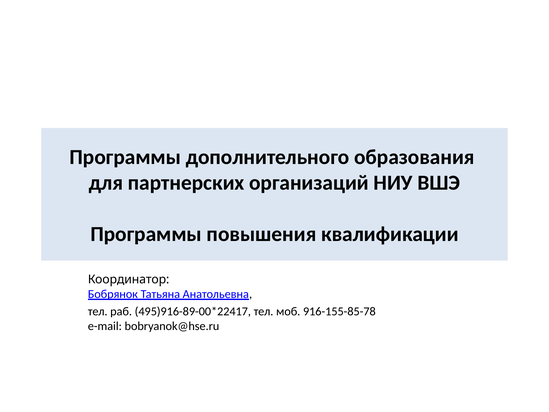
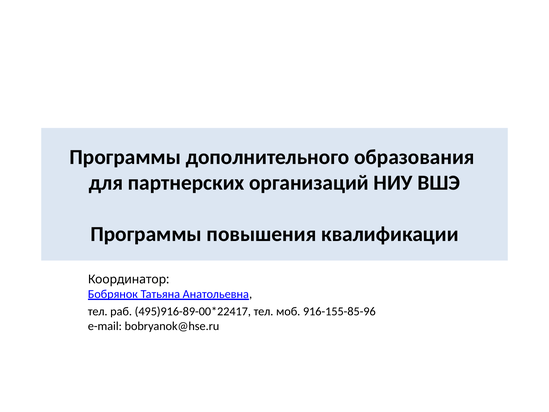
916-155-85-78: 916-155-85-78 -> 916-155-85-96 (339, 311)
